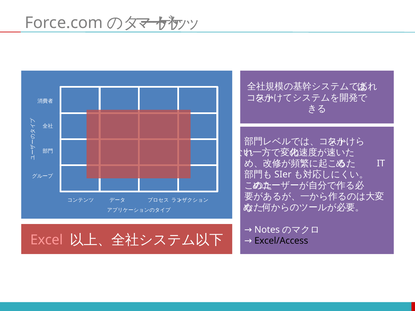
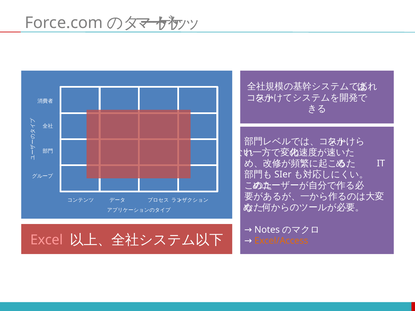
Excel/Access colour: black -> orange (281, 241)
